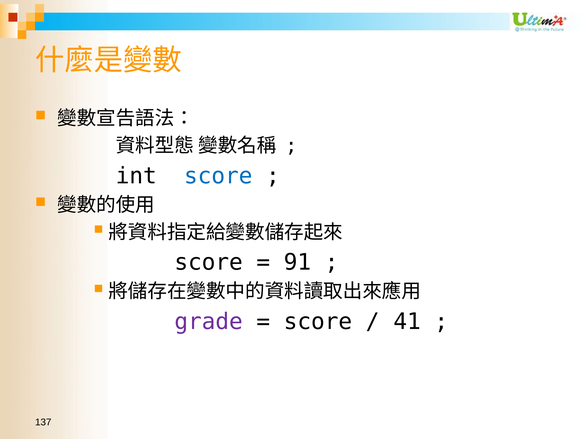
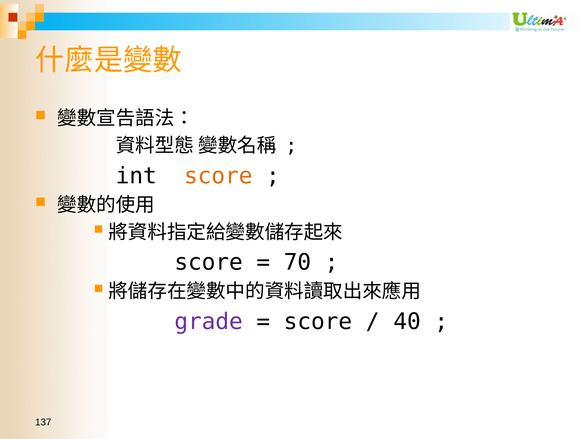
score colour: blue -> orange (218, 176)
91: 91 -> 70 (298, 263)
41: 41 -> 40 (407, 322)
